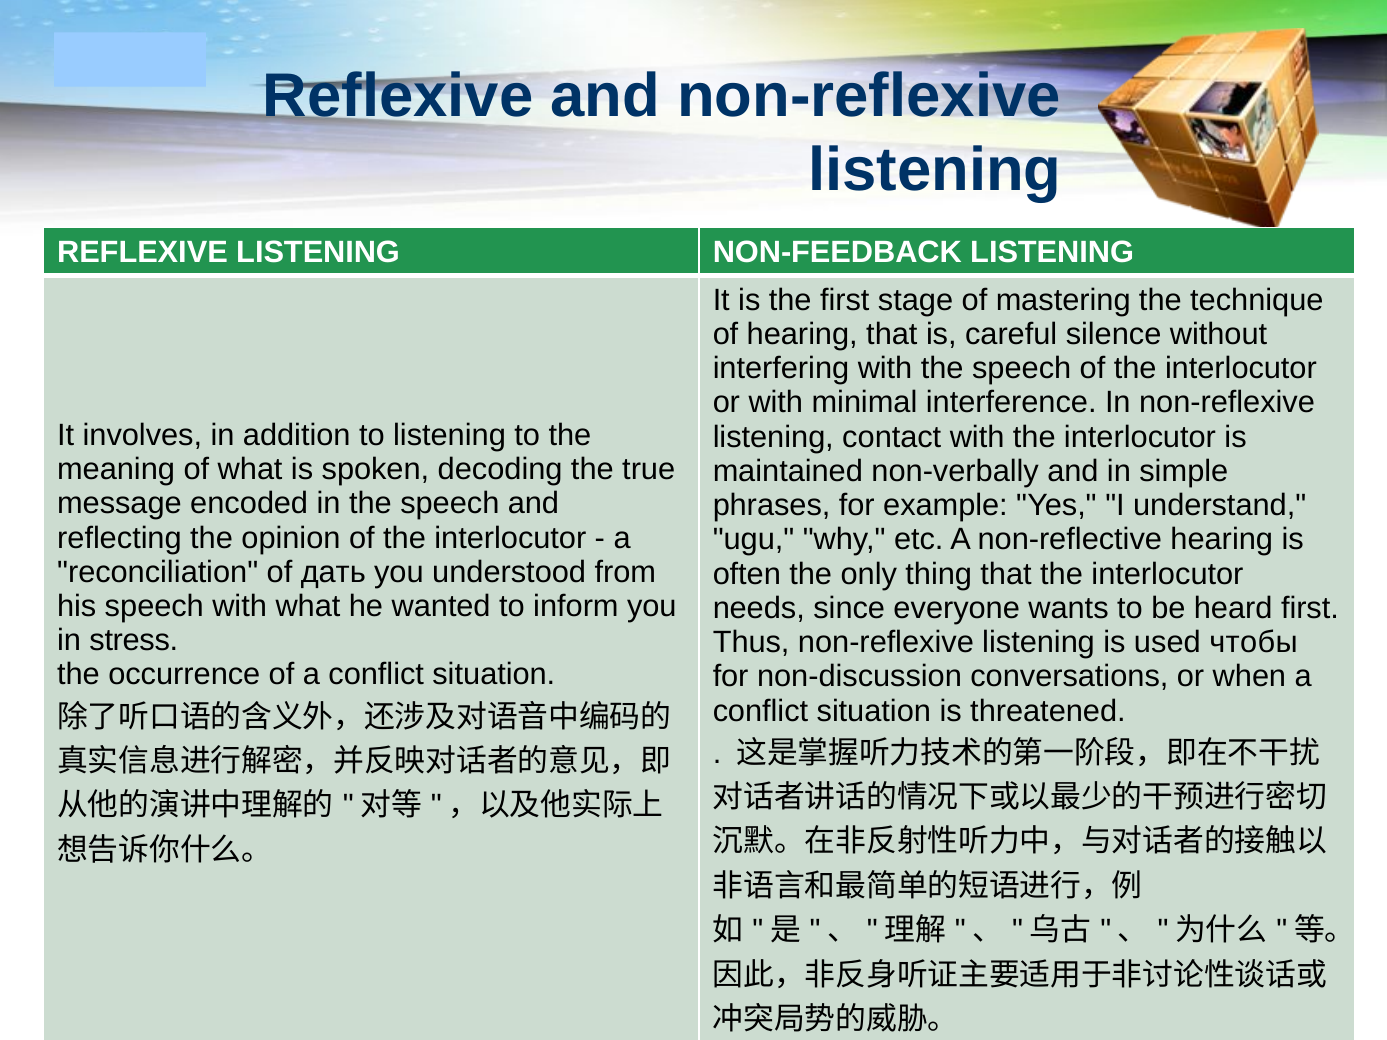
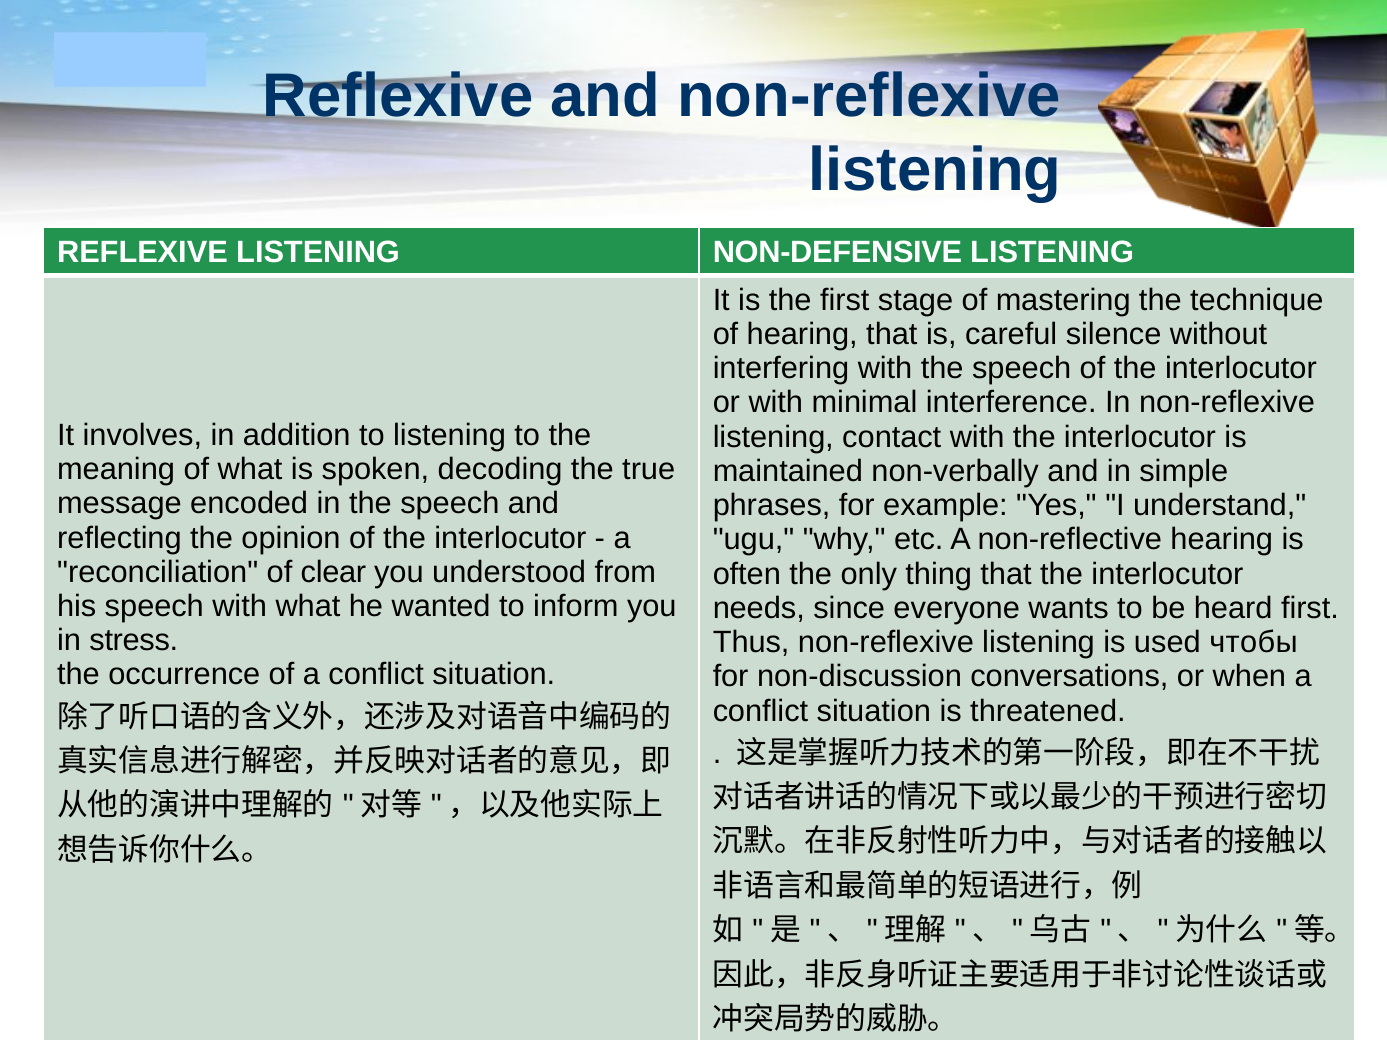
NON-FEEDBACK: NON-FEEDBACK -> NON-DEFENSIVE (837, 252)
дать: дать -> clear (333, 572)
